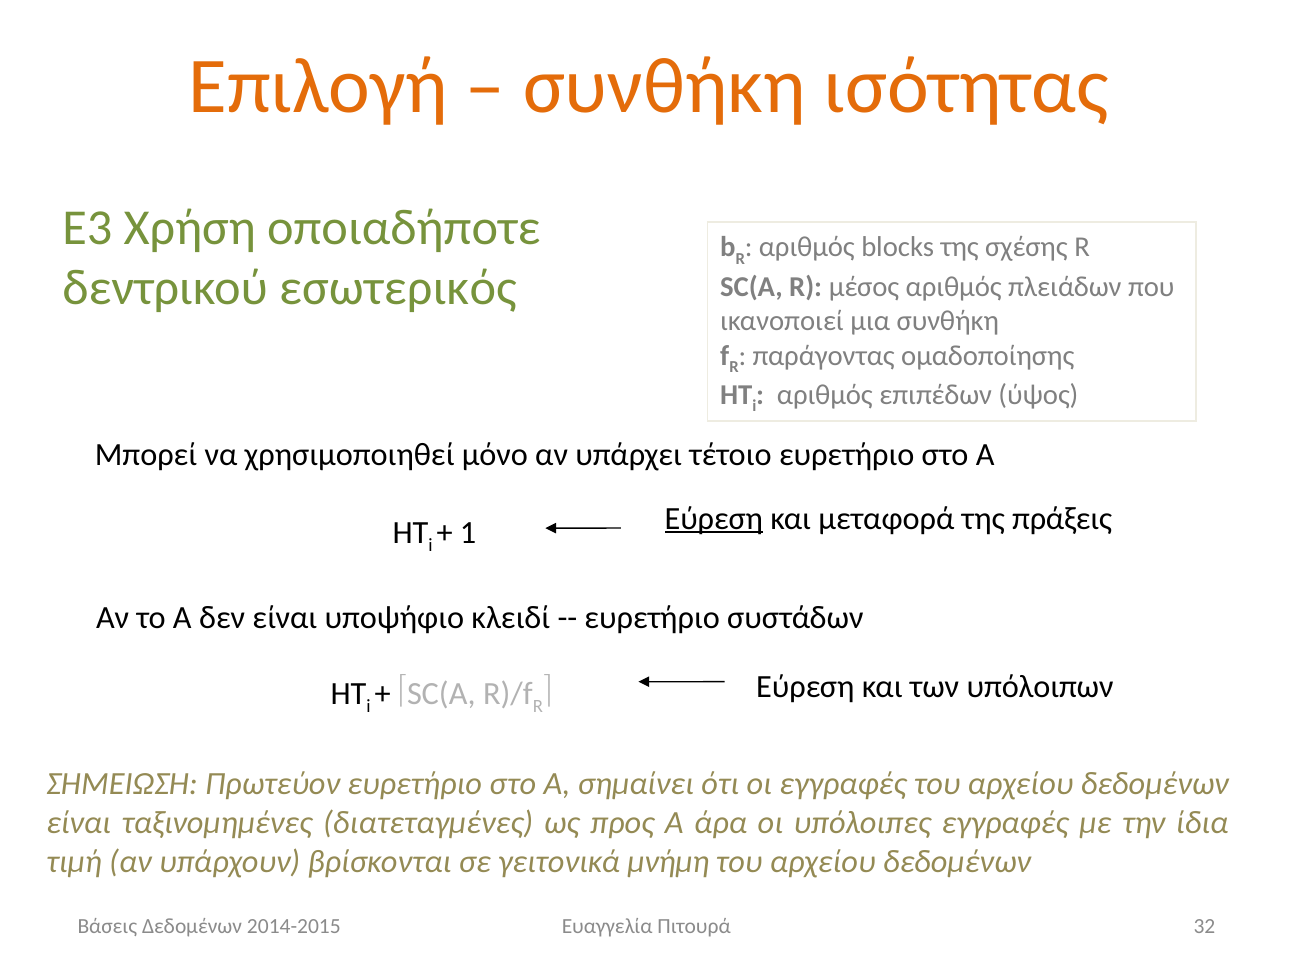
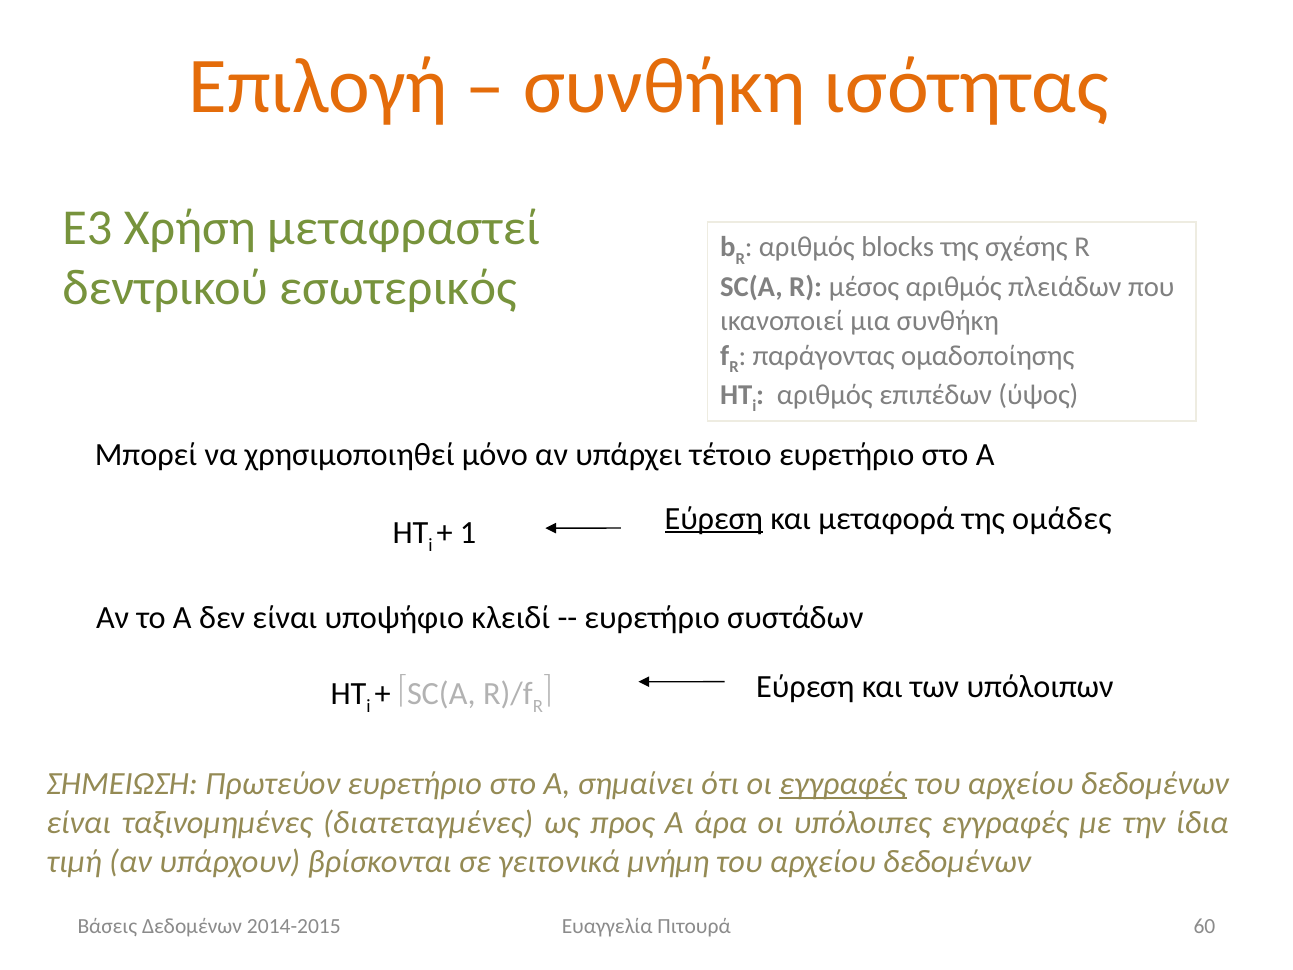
οποιαδήποτε: οποιαδήποτε -> μεταφραστεί (404, 228)
πράξεις: πράξεις -> ομάδες (1062, 518)
εγγραφές underline: none -> present (843, 784)
32: 32 -> 60 (1205, 926)
